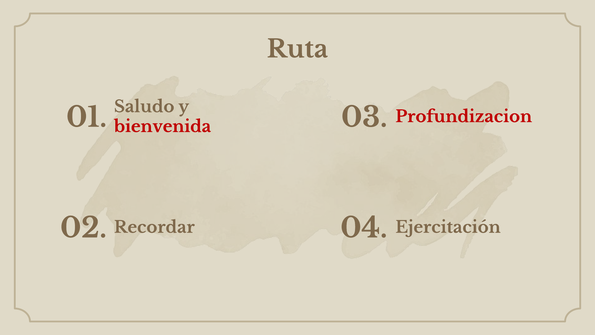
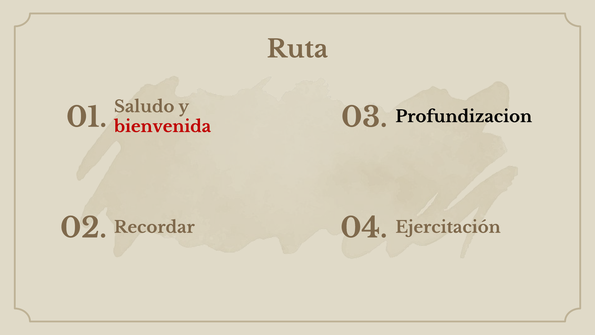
Profundizacion colour: red -> black (464, 117)
